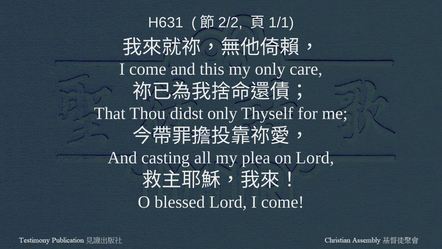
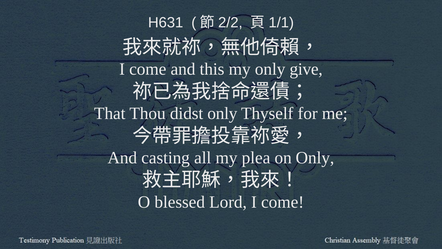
care: care -> give (306, 69)
on Lord: Lord -> Only (315, 158)
